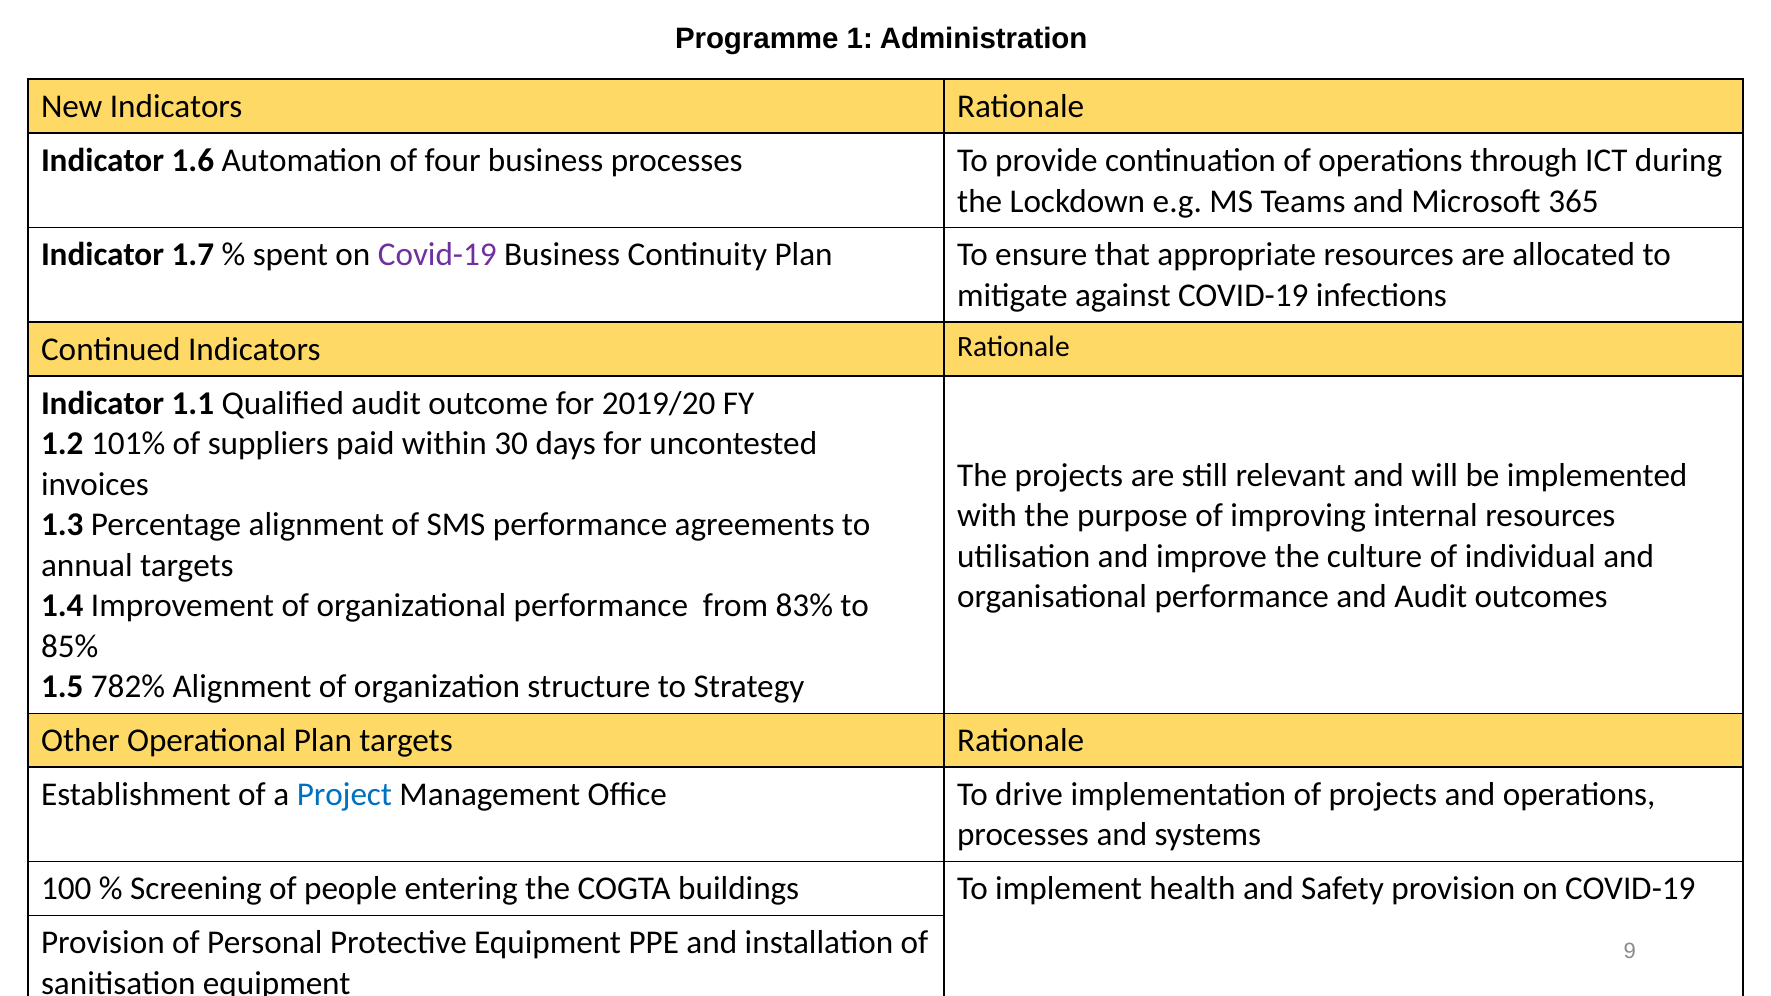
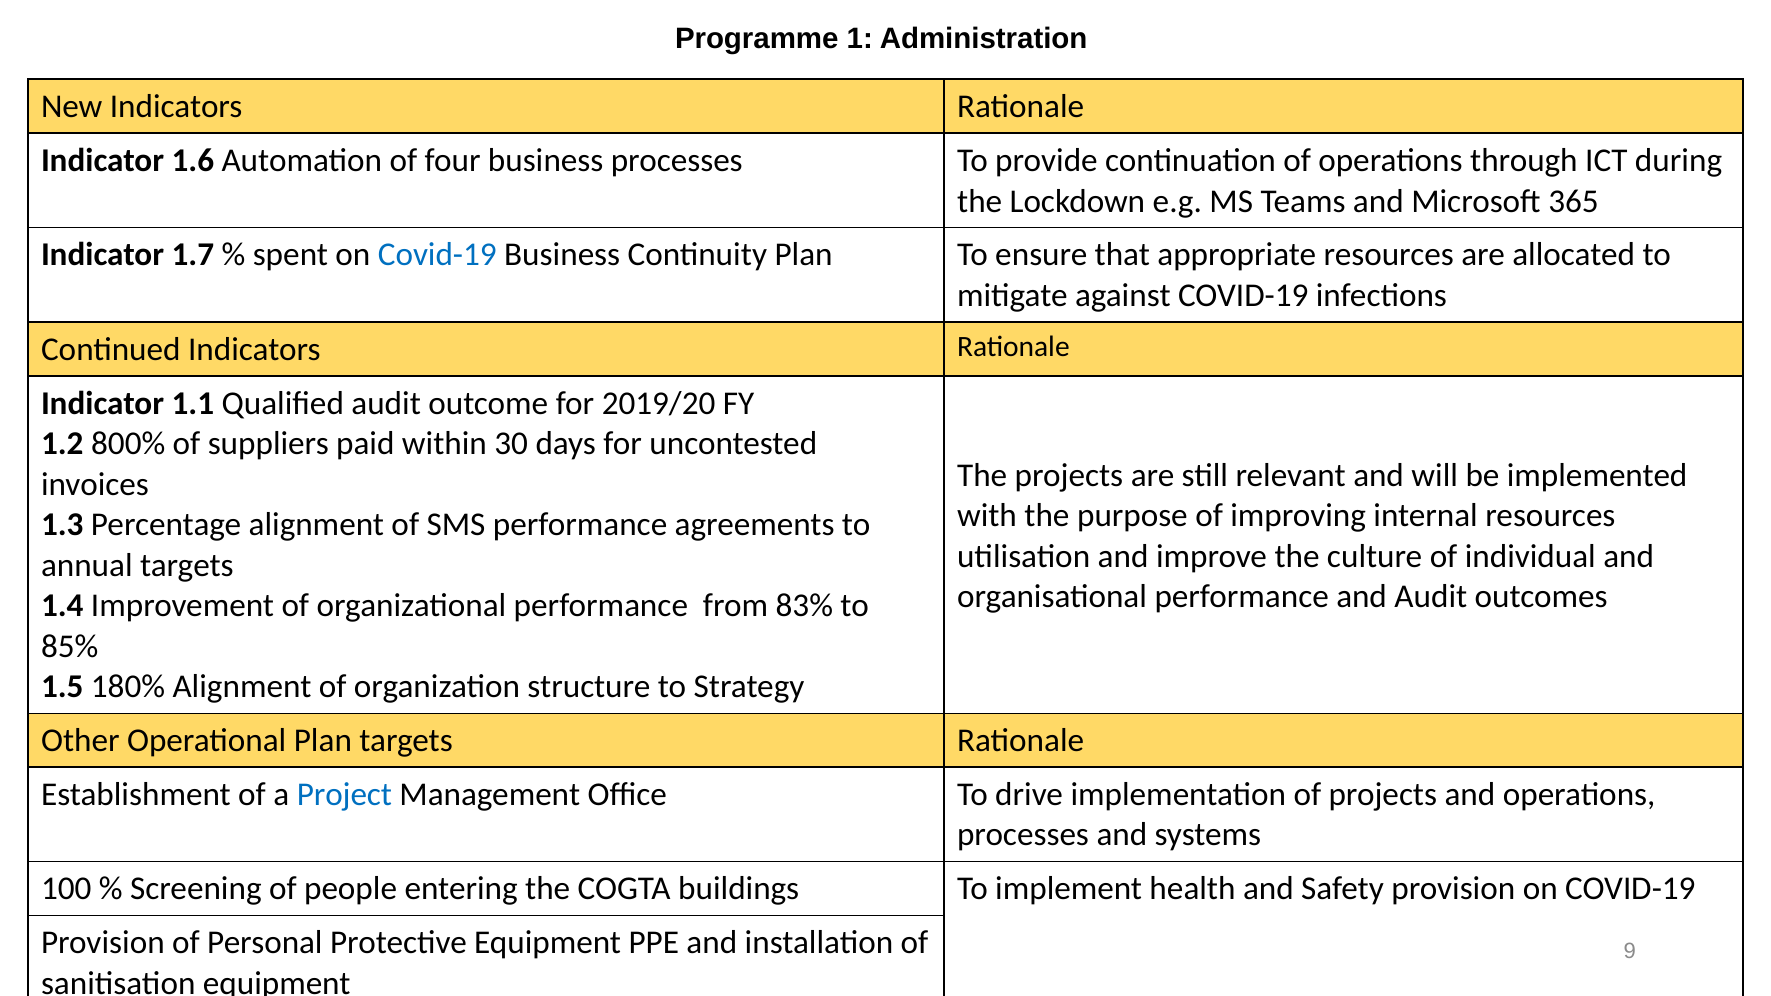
Covid-19 colour: purple -> blue (437, 255)
101%: 101% -> 800% (128, 444)
782%: 782% -> 180% (128, 687)
